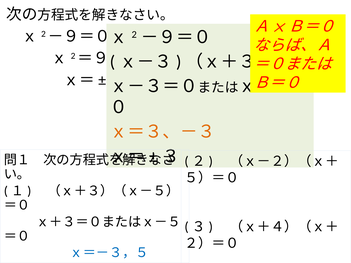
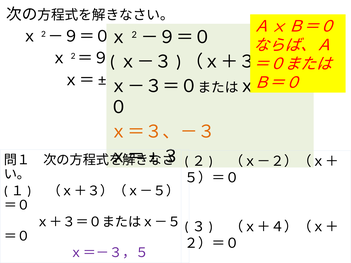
ｘ＝－３，５ colour: blue -> purple (109, 253)
